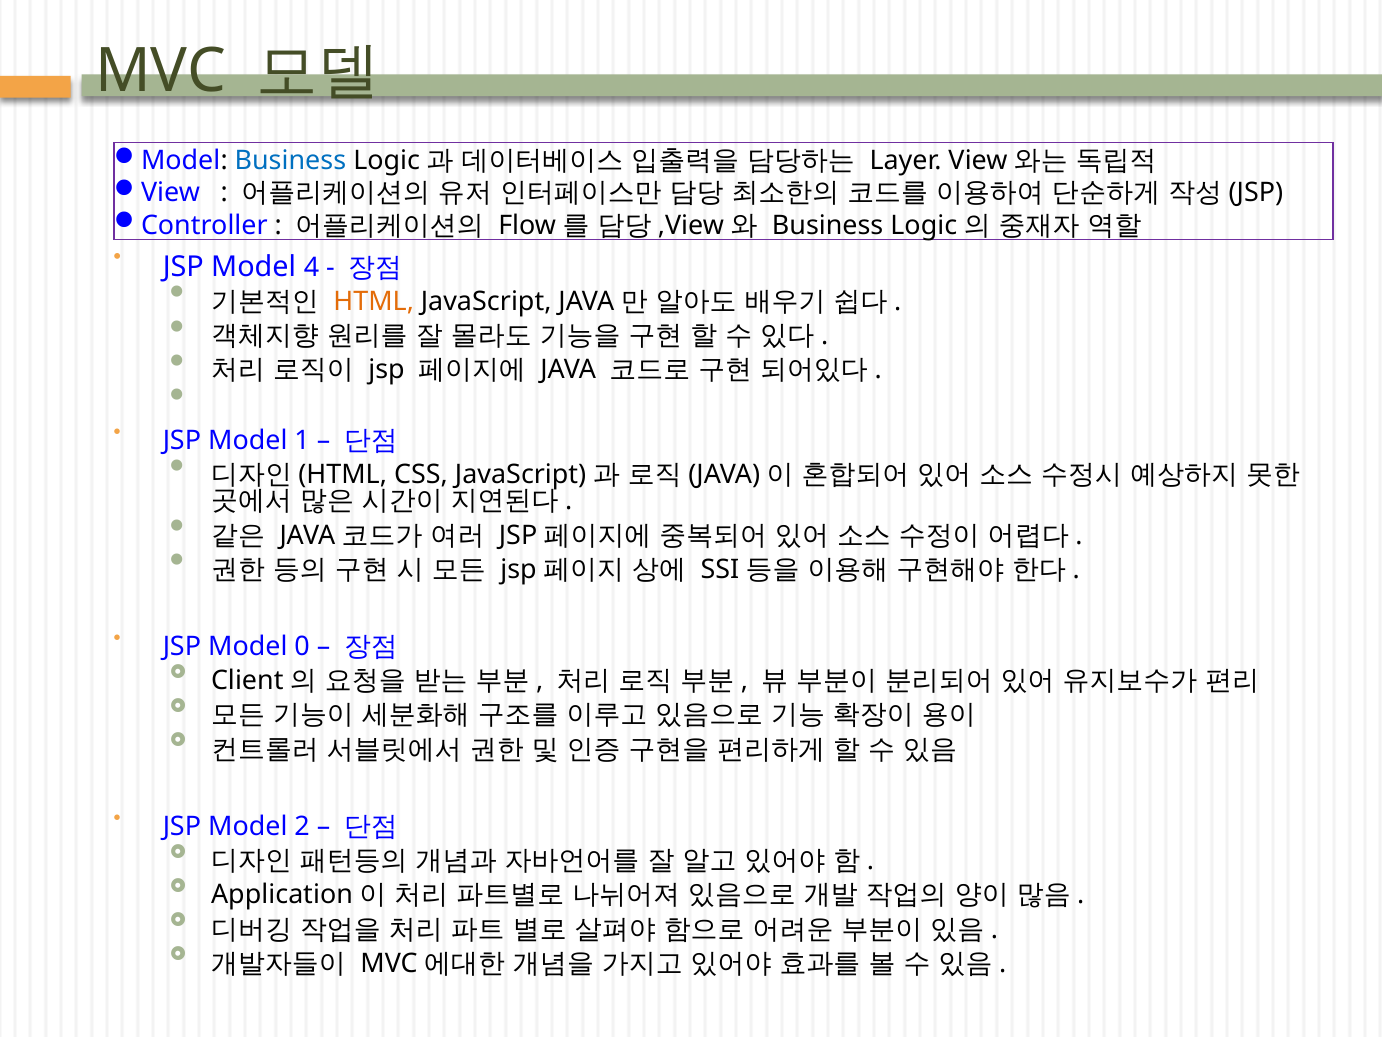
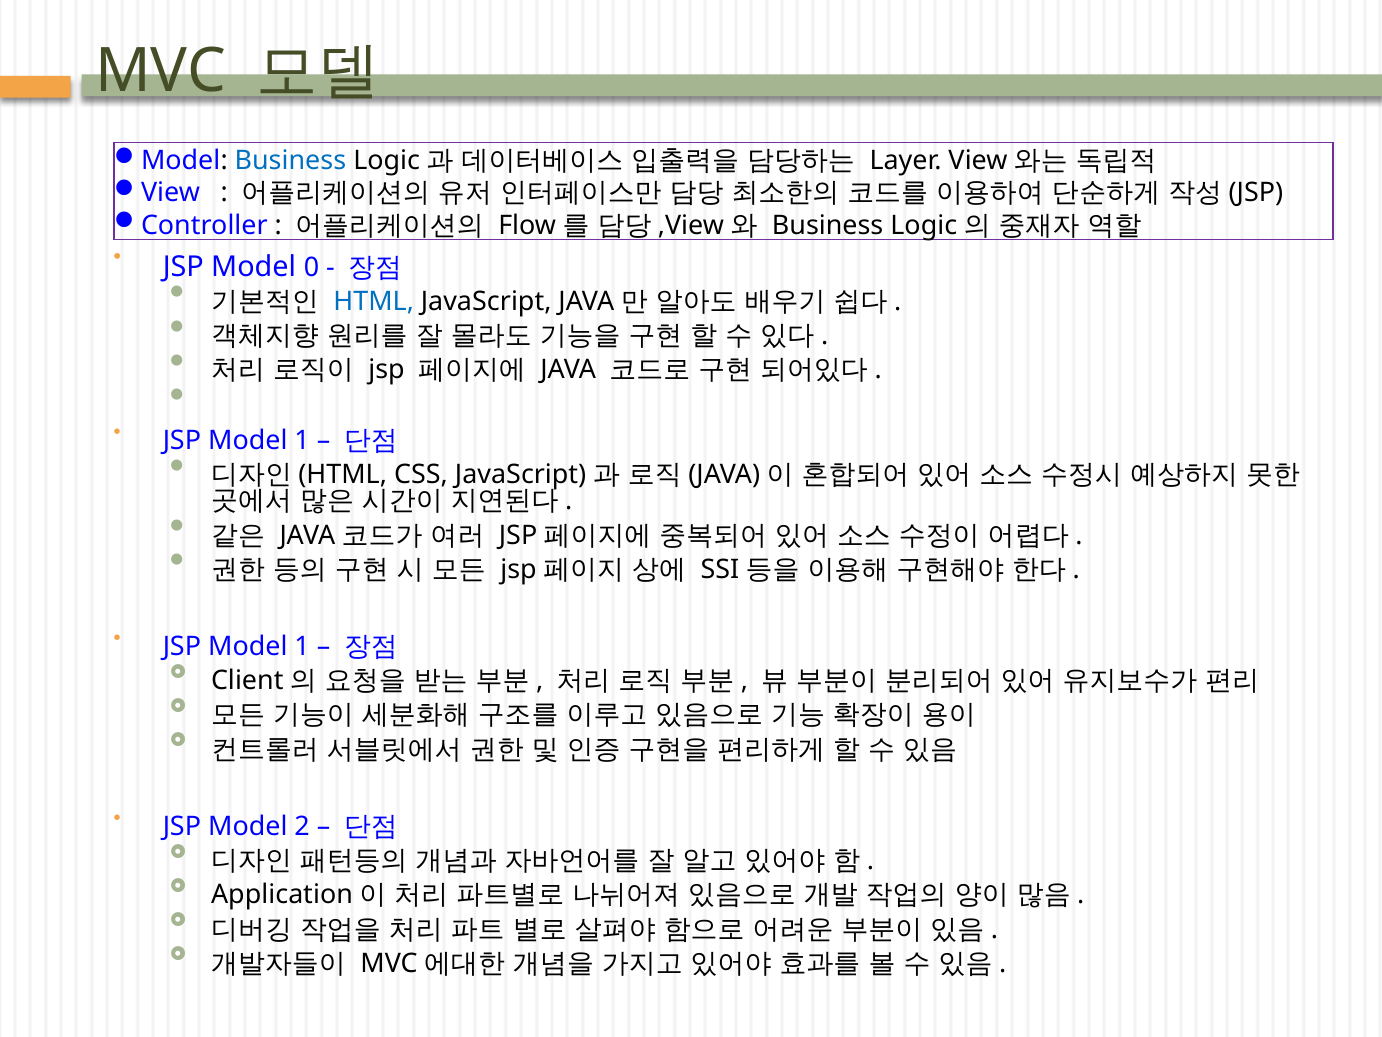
4: 4 -> 0 (311, 267)
HTML colour: orange -> blue (374, 301)
0: 0 -> 1 (302, 646)
